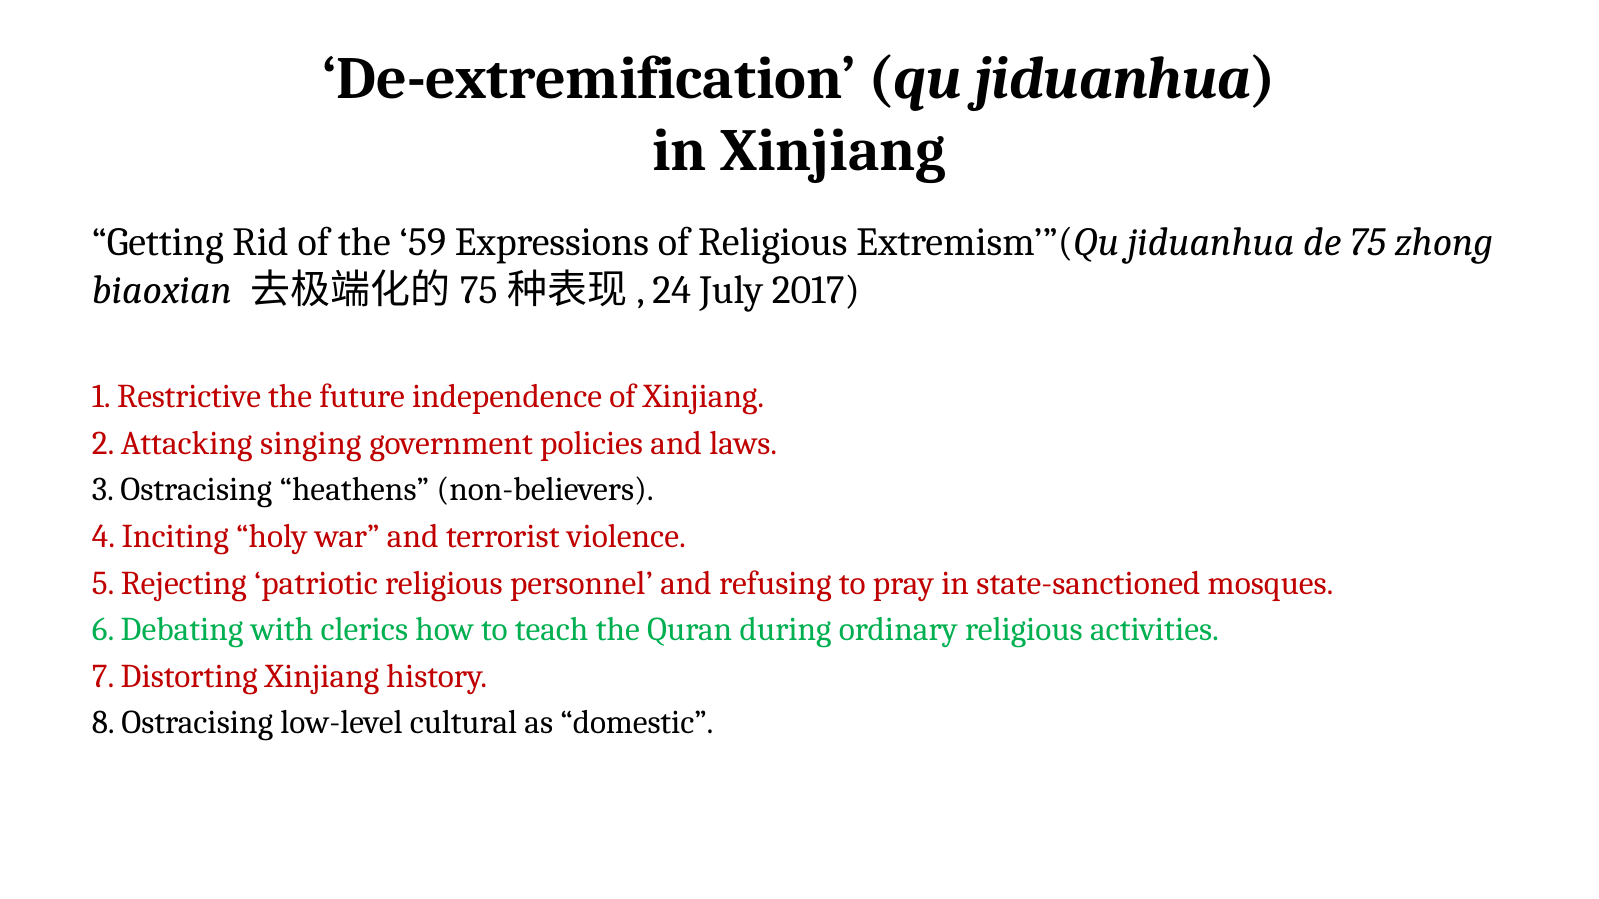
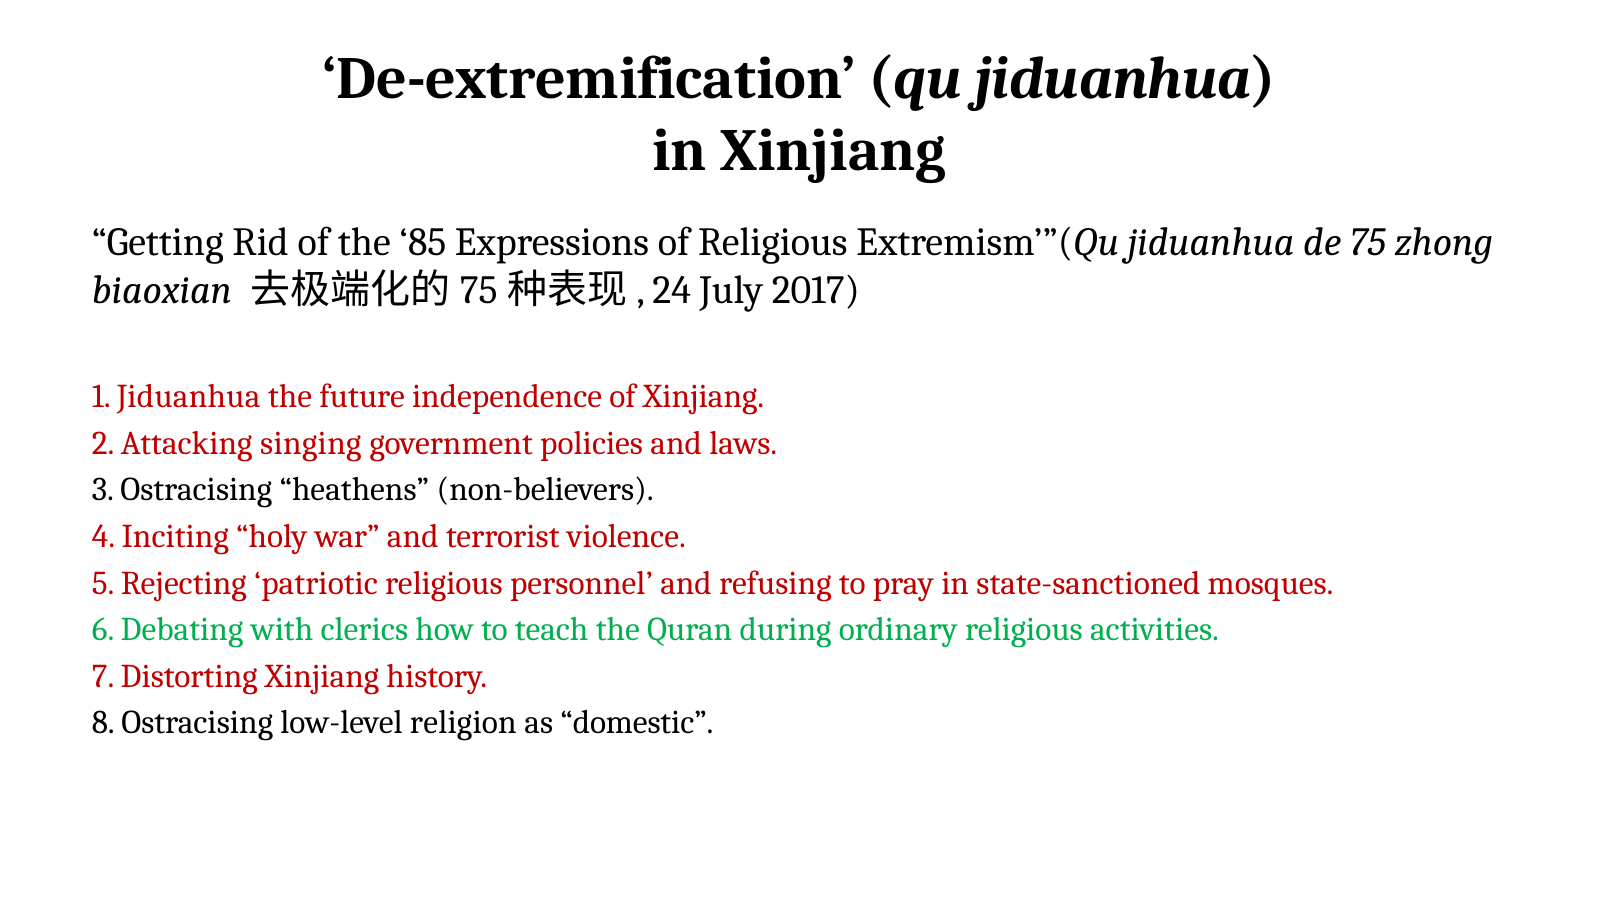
59: 59 -> 85 (423, 243)
1 Restrictive: Restrictive -> Jiduanhua (189, 397)
cultural: cultural -> religion (463, 723)
